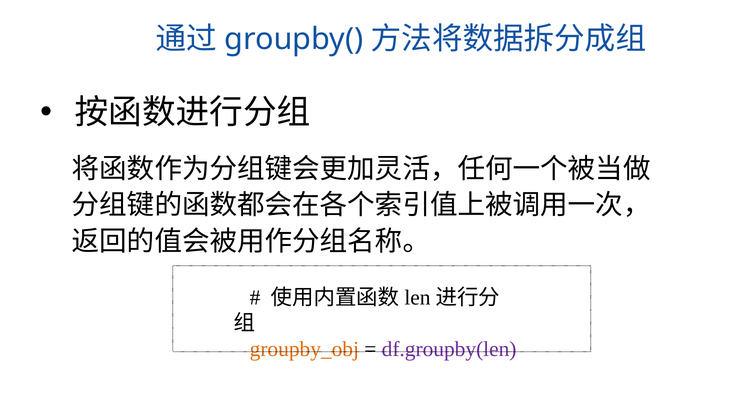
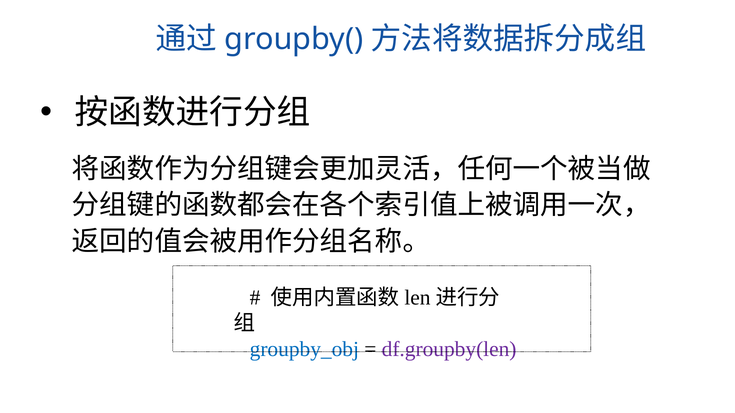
groupby_obj colour: orange -> blue (304, 349)
